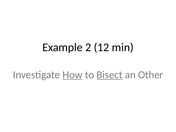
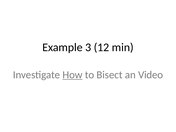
2: 2 -> 3 (88, 47)
Bisect underline: present -> none (110, 75)
Other: Other -> Video (151, 75)
